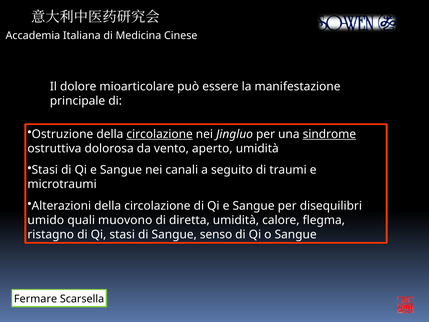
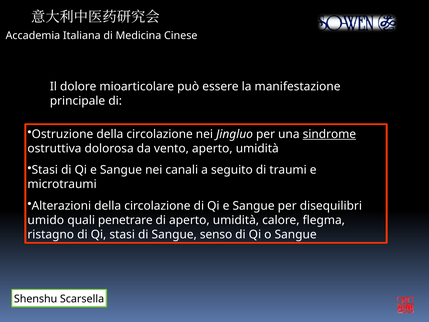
circolazione underline: present -> none (160, 134)
muovono: muovono -> penetrare (125, 220)
di diretta: diretta -> aperto (189, 220)
Fermare: Fermare -> Shenshu (36, 299)
